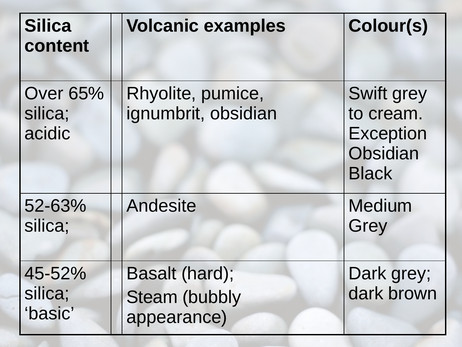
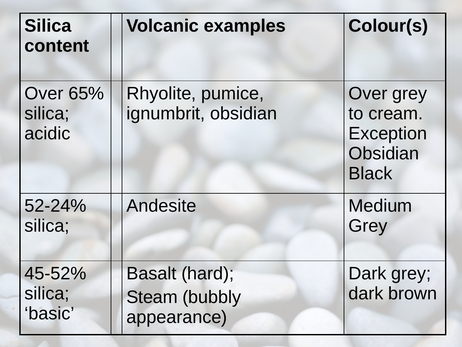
Swift: Swift -> Over (368, 93)
52-63%: 52-63% -> 52-24% (55, 206)
